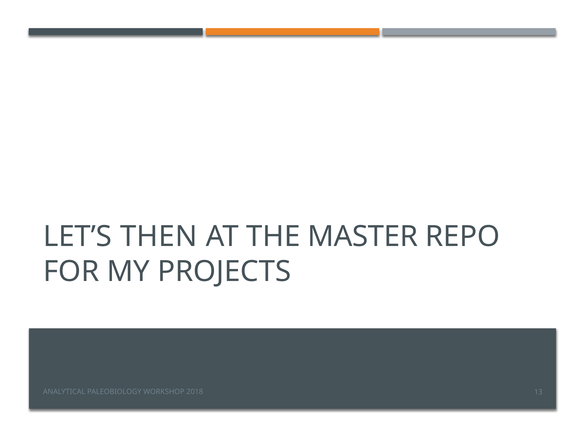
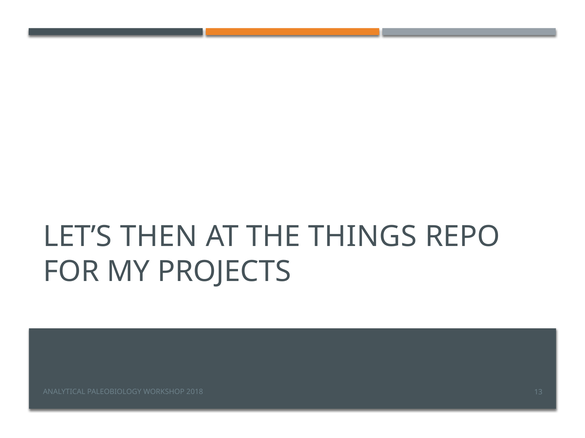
MASTER: MASTER -> THINGS (363, 237)
